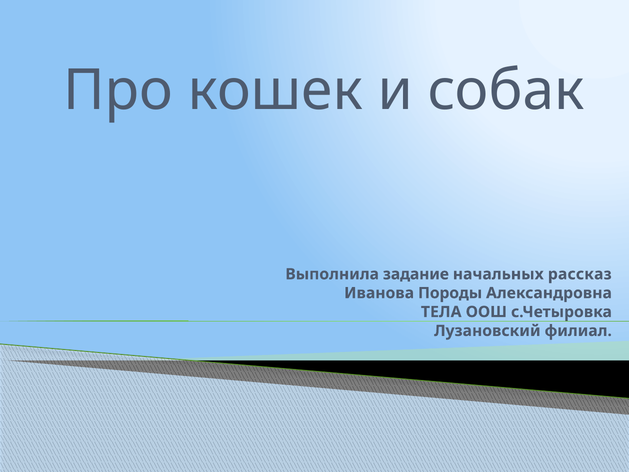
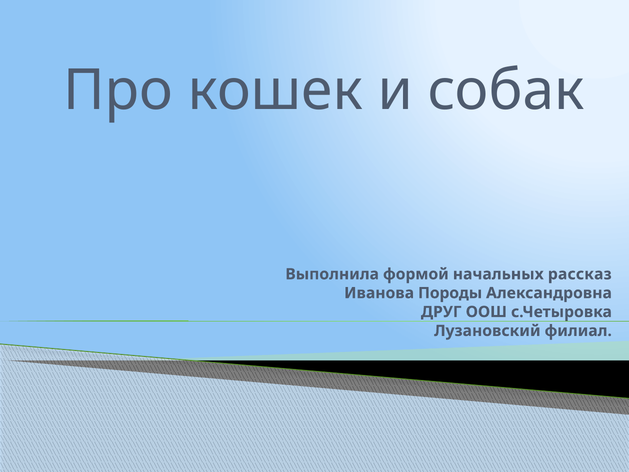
задание: задание -> формой (416, 274)
ТЕЛА: ТЕЛА -> ДРУГ (441, 312)
